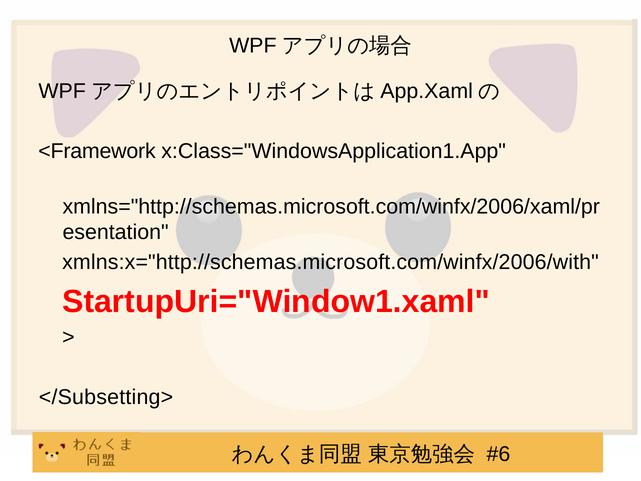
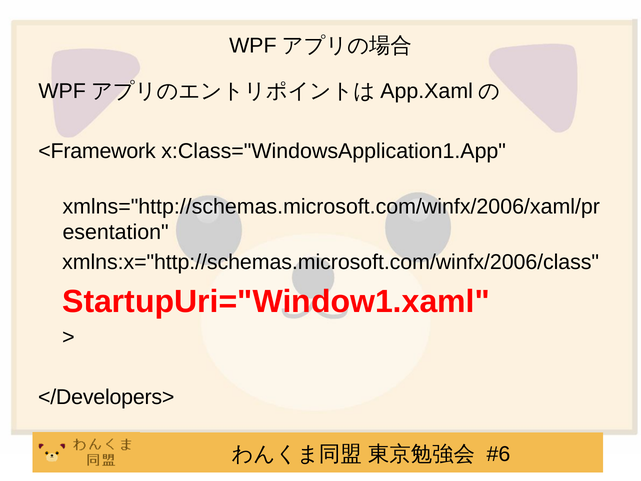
xmlns:x="http://schemas.microsoft.com/winfx/2006/with: xmlns:x="http://schemas.microsoft.com/winfx/2006/with -> xmlns:x="http://schemas.microsoft.com/winfx/2006/class (331, 262)
</Subsetting>: </Subsetting> -> </Developers> (106, 397)
